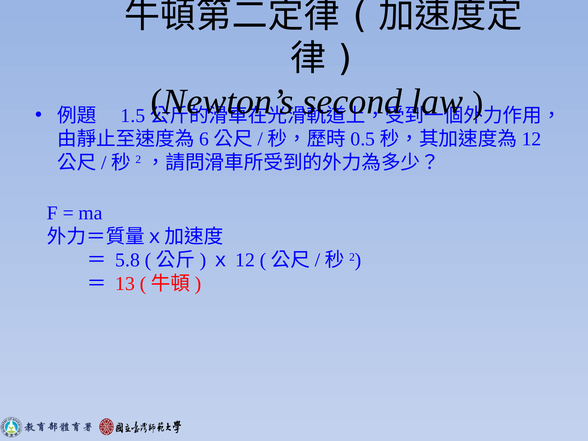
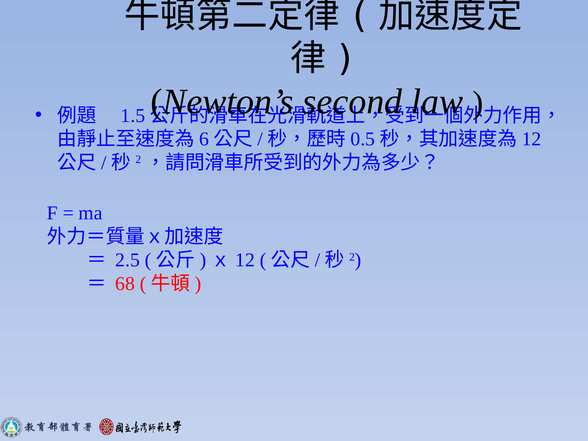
5.8: 5.8 -> 2.5 (128, 260)
13: 13 -> 68 (125, 284)
